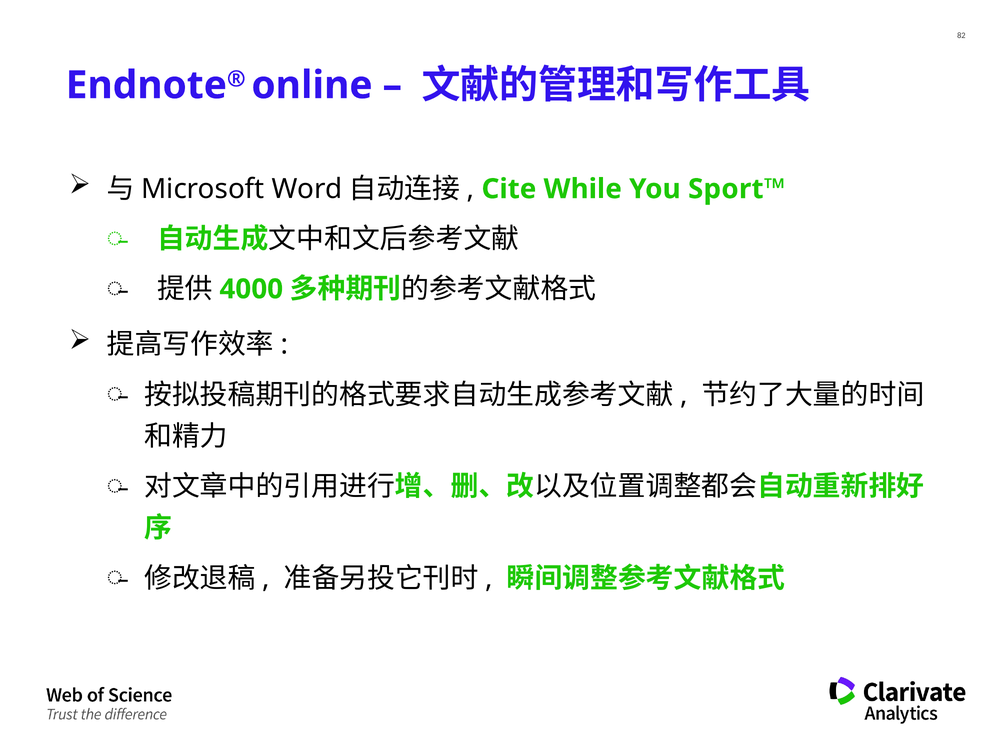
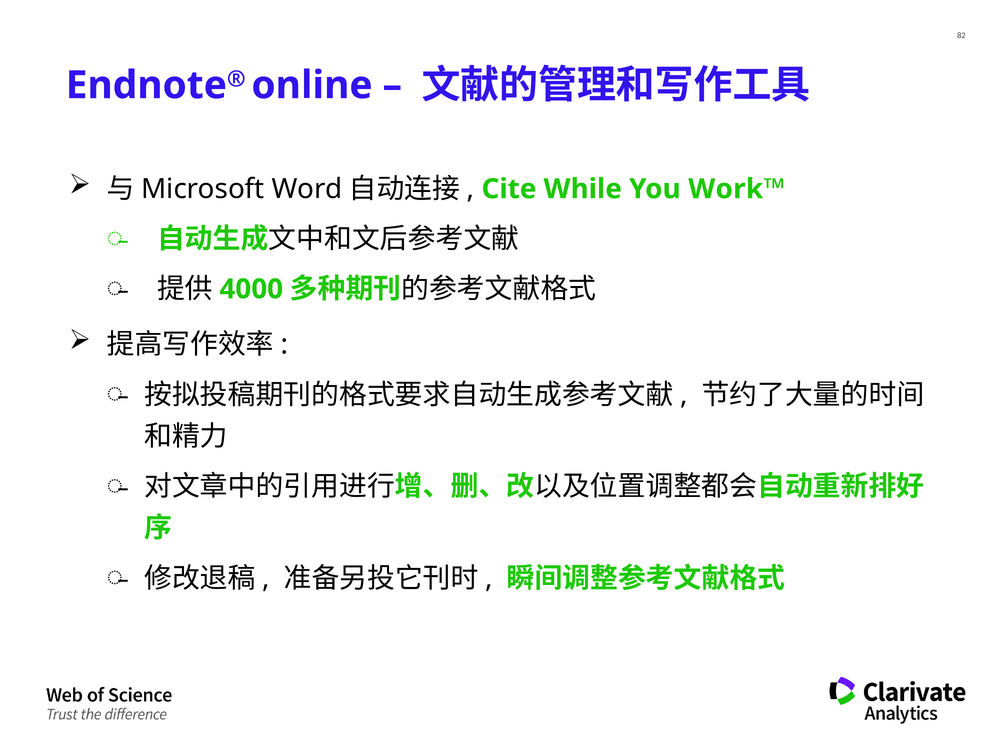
Sport™: Sport™ -> Work™ (737, 189)
